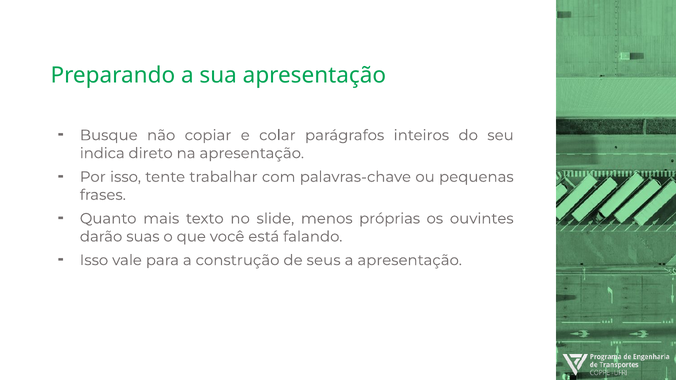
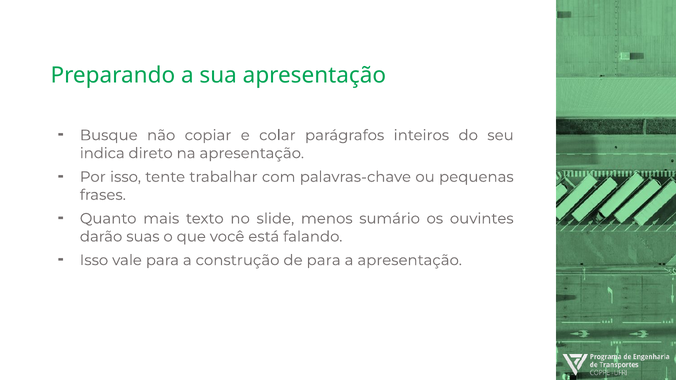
próprias: próprias -> sumário (390, 219)
de seus: seus -> para (324, 260)
